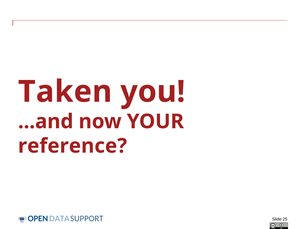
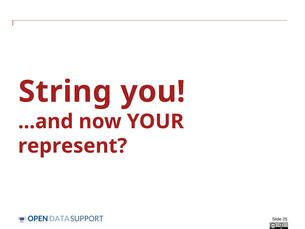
Taken: Taken -> String (65, 92)
reference: reference -> represent (73, 146)
